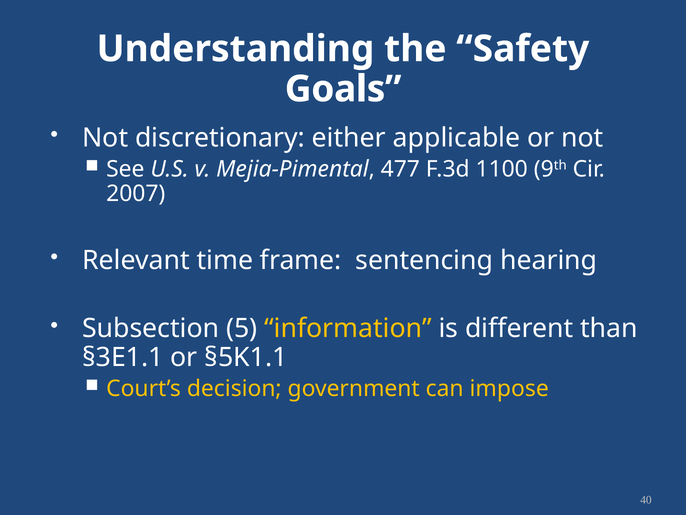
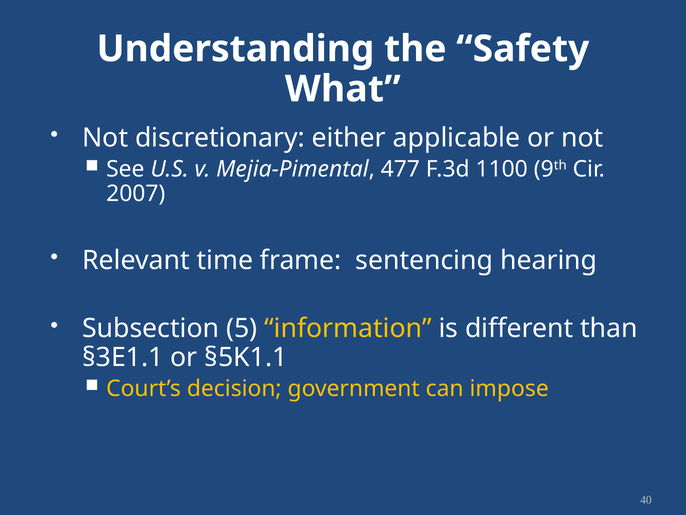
Goals: Goals -> What (343, 89)
